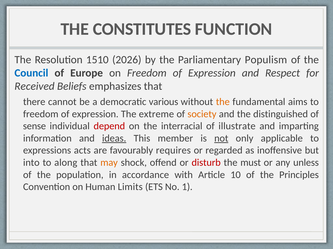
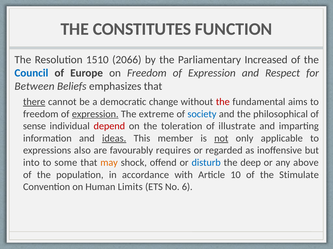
2026: 2026 -> 2066 (127, 60)
Populism: Populism -> Increased (266, 60)
Received: Received -> Between (35, 87)
there underline: none -> present (34, 102)
various: various -> change (164, 102)
the colour: orange -> red (223, 102)
expression underline: none -> present (95, 114)
society colour: orange -> blue (202, 114)
distinguished: distinguished -> philosophical (281, 114)
interracial: interracial -> toleration (182, 126)
acts: acts -> also (82, 151)
along: along -> some (66, 163)
disturb colour: red -> blue (206, 163)
must: must -> deep (251, 163)
unless: unless -> above (306, 163)
Principles: Principles -> Stimulate (299, 175)
1: 1 -> 6 (187, 187)
